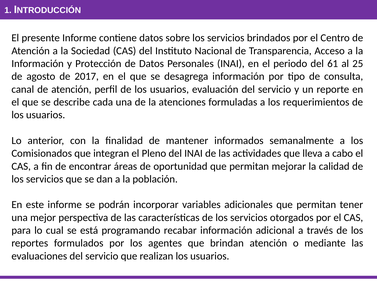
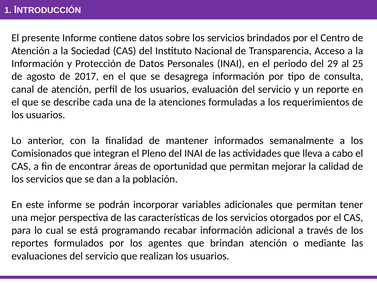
61: 61 -> 29 (333, 64)
